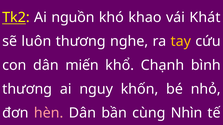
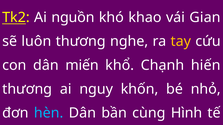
Khát: Khát -> Gian (205, 18)
bình: bình -> hiến (206, 65)
hèn colour: pink -> light blue (49, 113)
Nhìn: Nhìn -> Hình (187, 113)
